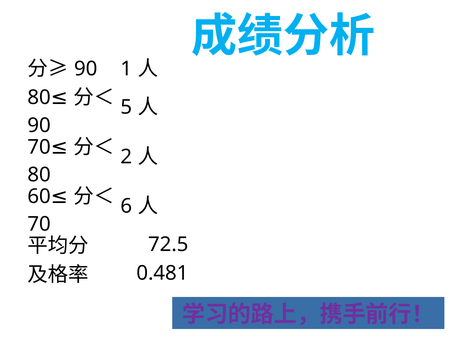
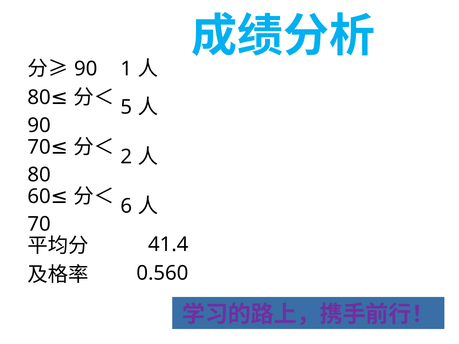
72.5: 72.5 -> 41.4 (168, 244)
0.481: 0.481 -> 0.560 (162, 273)
